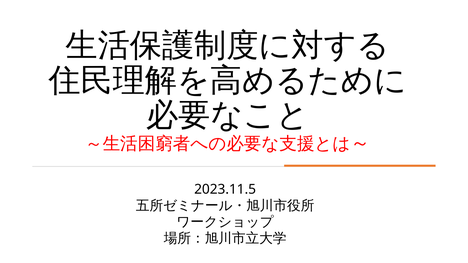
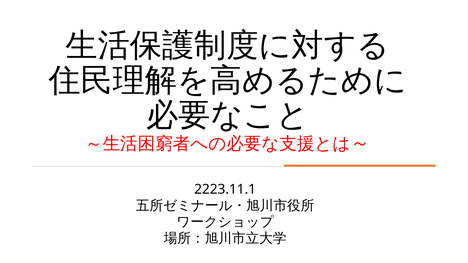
2023.11.5: 2023.11.5 -> 2223.11.1 (225, 189)
